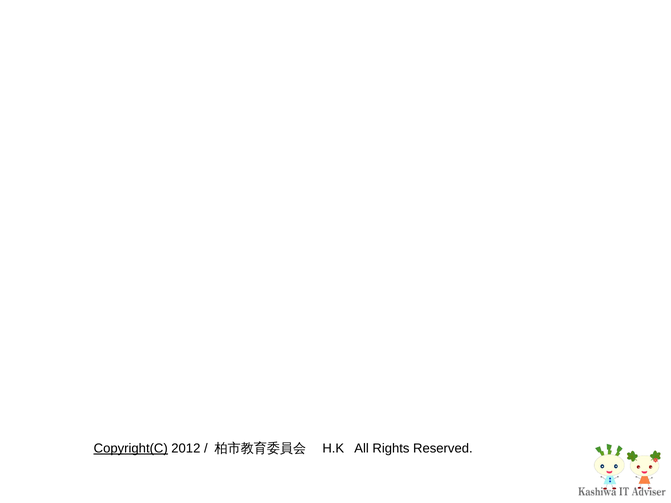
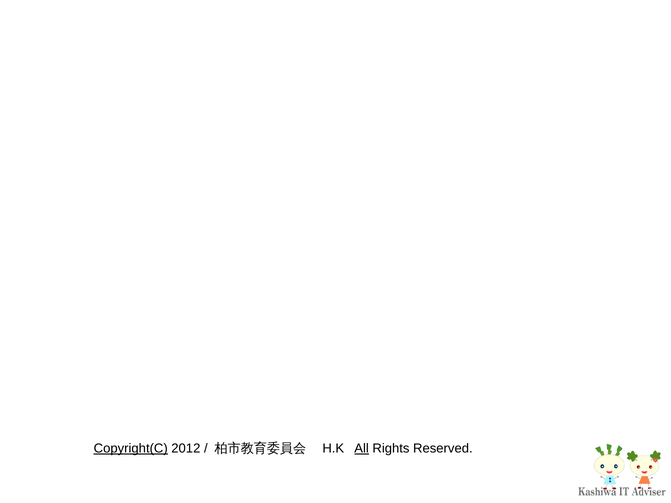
All underline: none -> present (362, 449)
